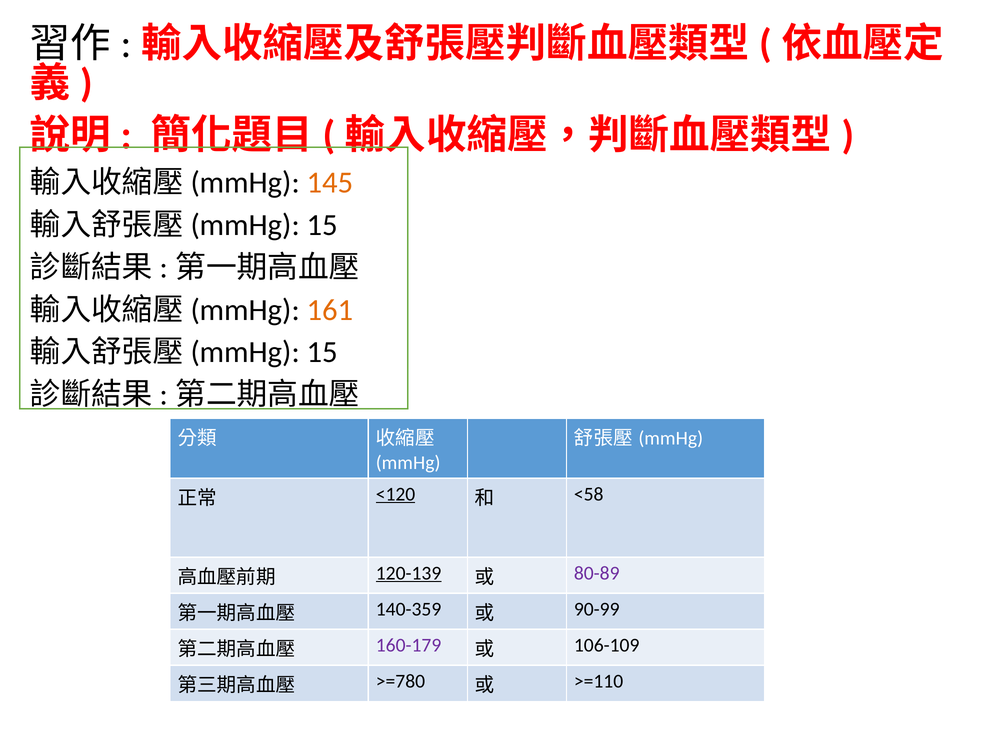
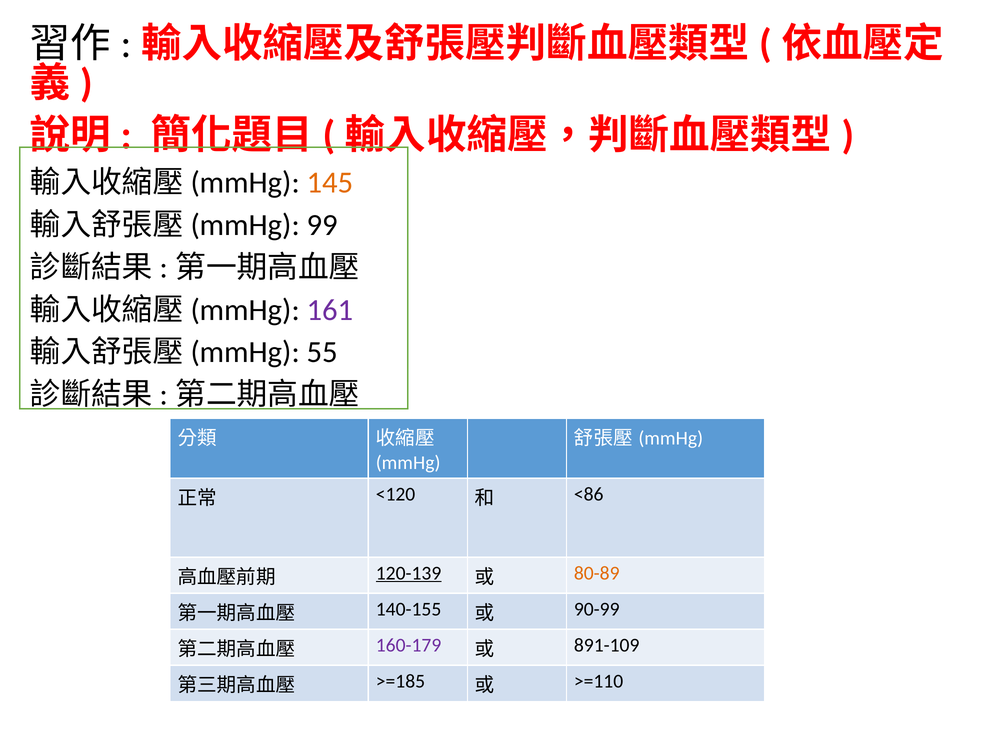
15: 15 -> 99 (322, 225)
161 colour: orange -> purple (330, 310)
15: 15 -> 55 (322, 353)
<120 underline: present -> none (396, 494)
<58: <58 -> <86 (589, 494)
80-89 colour: purple -> orange (597, 573)
140-359: 140-359 -> 140-155 (409, 610)
106-109: 106-109 -> 891-109 (607, 646)
>=780: >=780 -> >=185 (400, 682)
